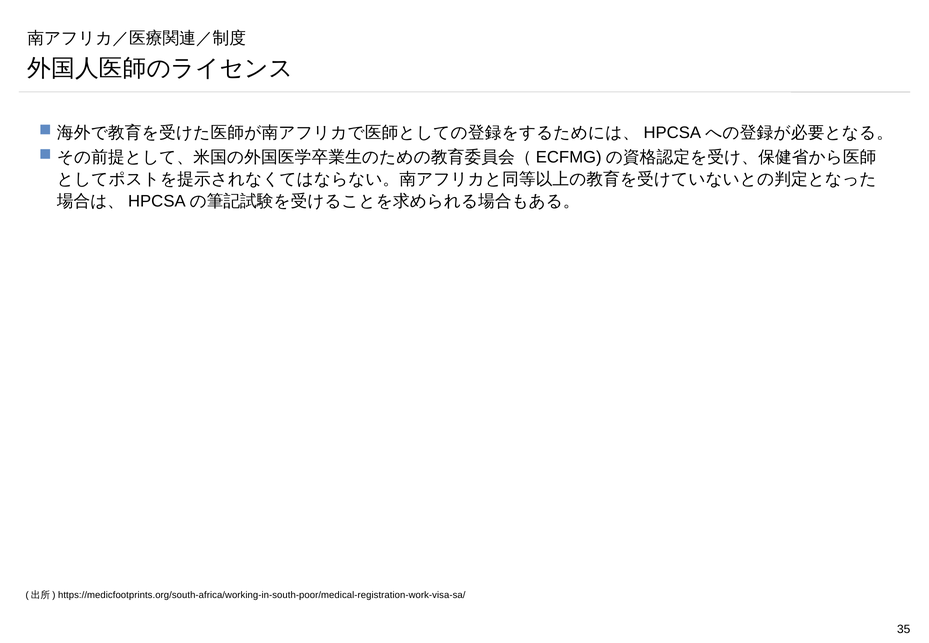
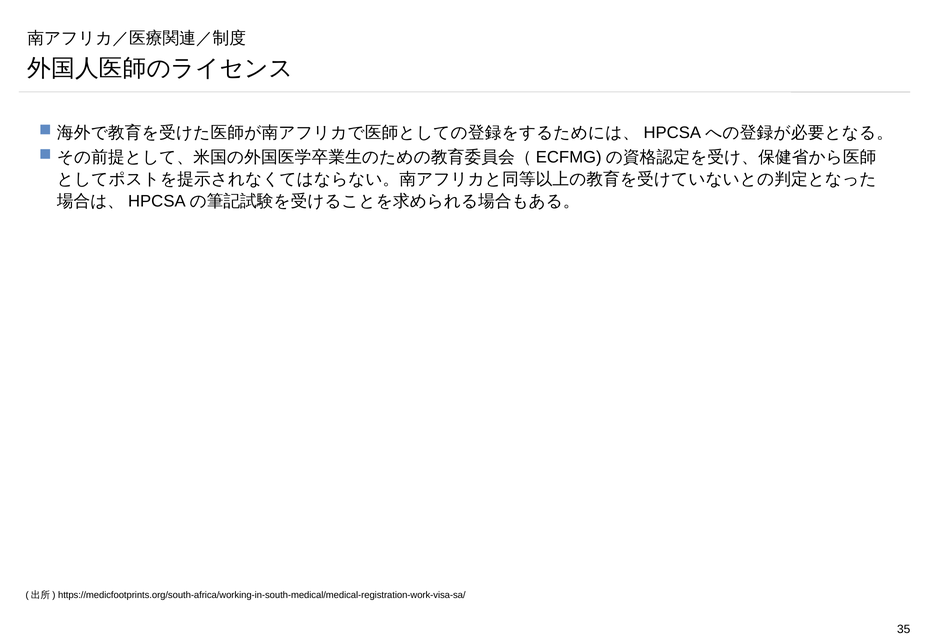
https://medicfootprints.org/south-africa/working-in-south-poor/medical-registration-work-visa-sa/: https://medicfootprints.org/south-africa/working-in-south-poor/medical-registration-work-visa-sa/ -> https://medicfootprints.org/south-africa/working-in-south-medical/medical-registration-work-visa-sa/ (262, 595)
